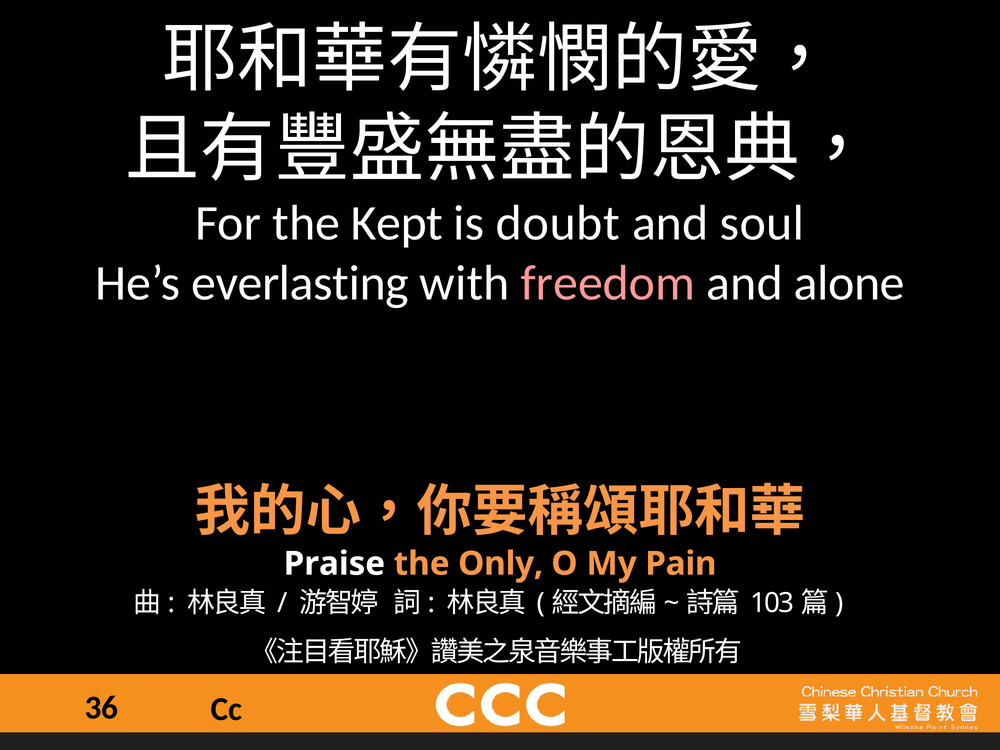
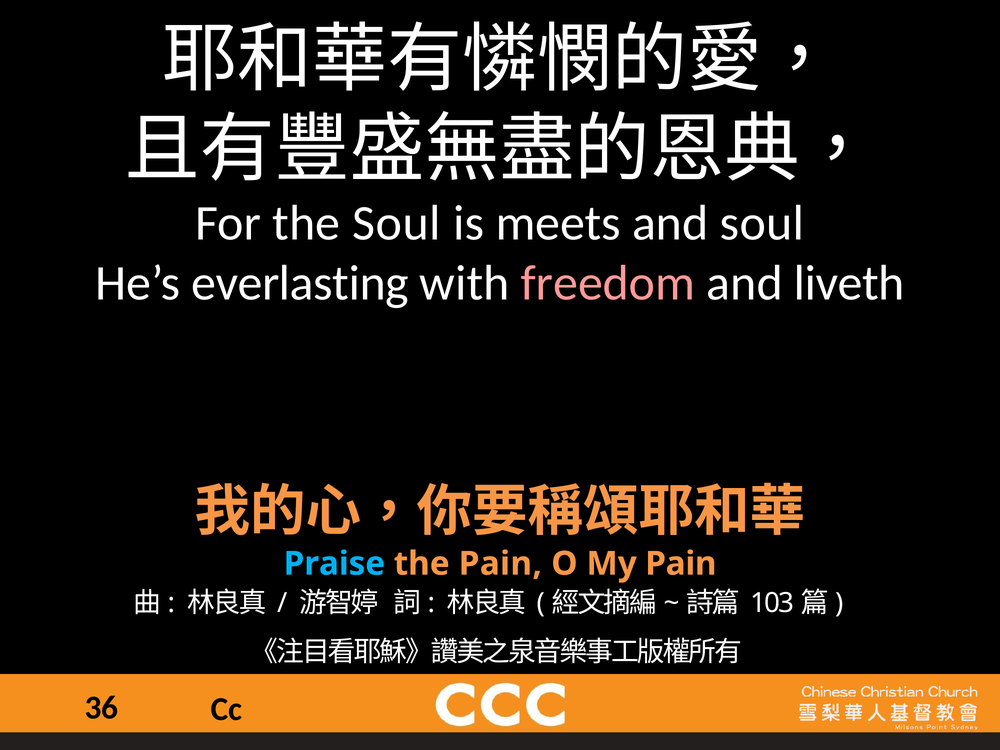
the Kept: Kept -> Soul (397, 223)
doubt: doubt -> meets (558, 223)
alone: alone -> liveth (849, 283)
Praise colour: white -> light blue (334, 564)
the Only: Only -> Pain (500, 564)
